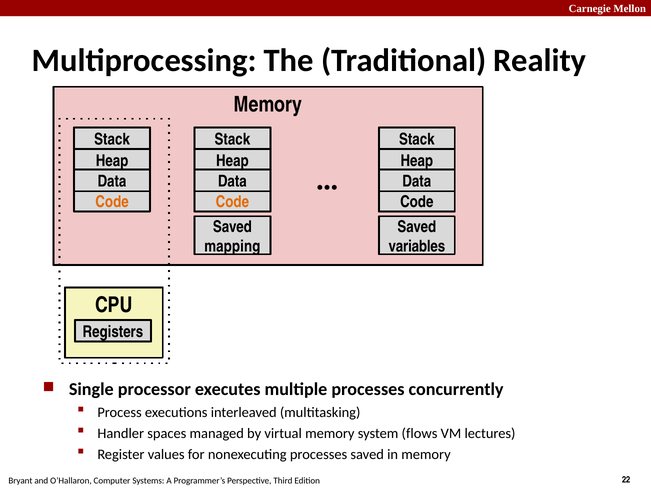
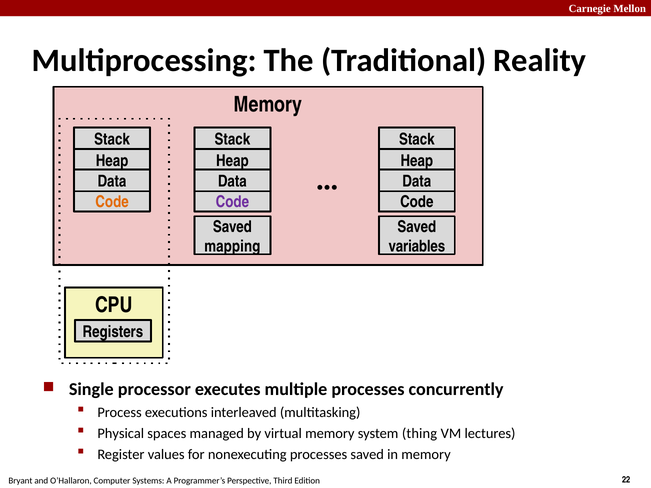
Code colour: orange -> purple (232, 202)
Handler: Handler -> Physical (121, 434)
flows: flows -> thing (419, 434)
